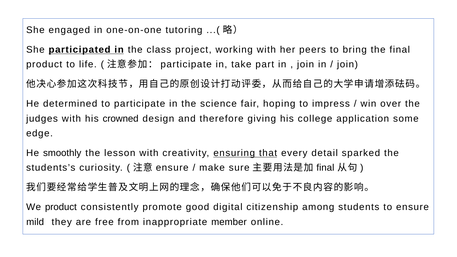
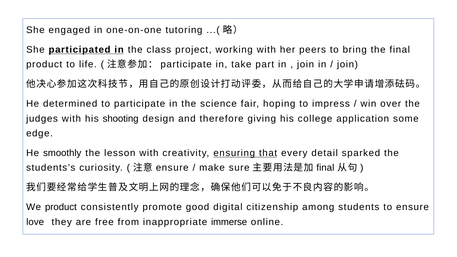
crowned: crowned -> shooting (121, 119)
mild: mild -> love (35, 222)
member: member -> immerse (229, 222)
